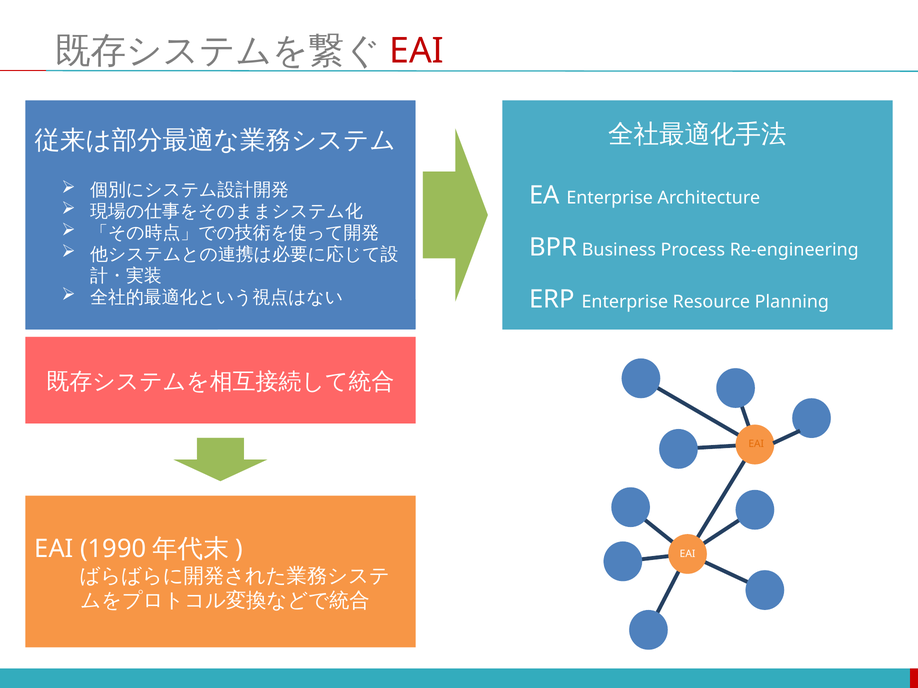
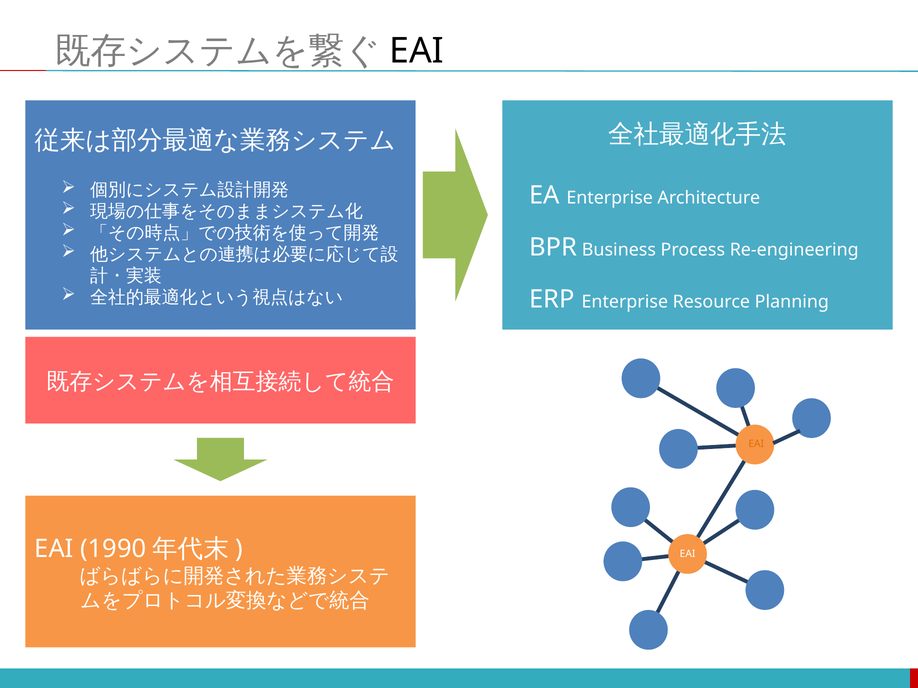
EAI colour: red -> black (417, 51)
